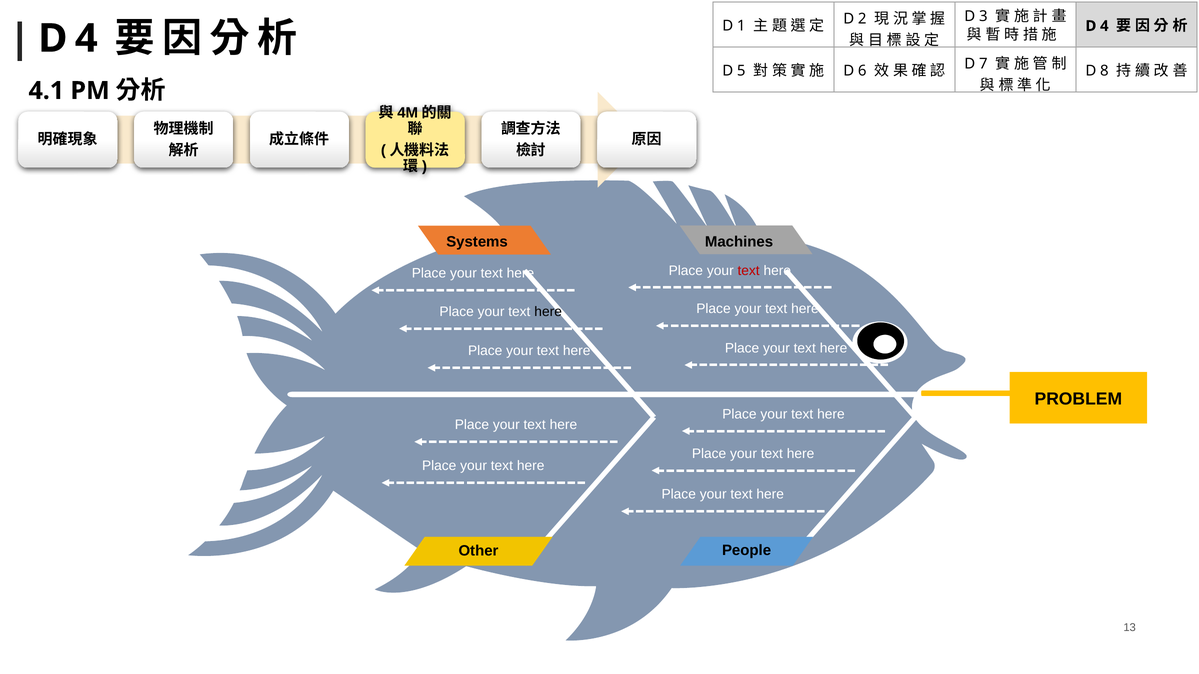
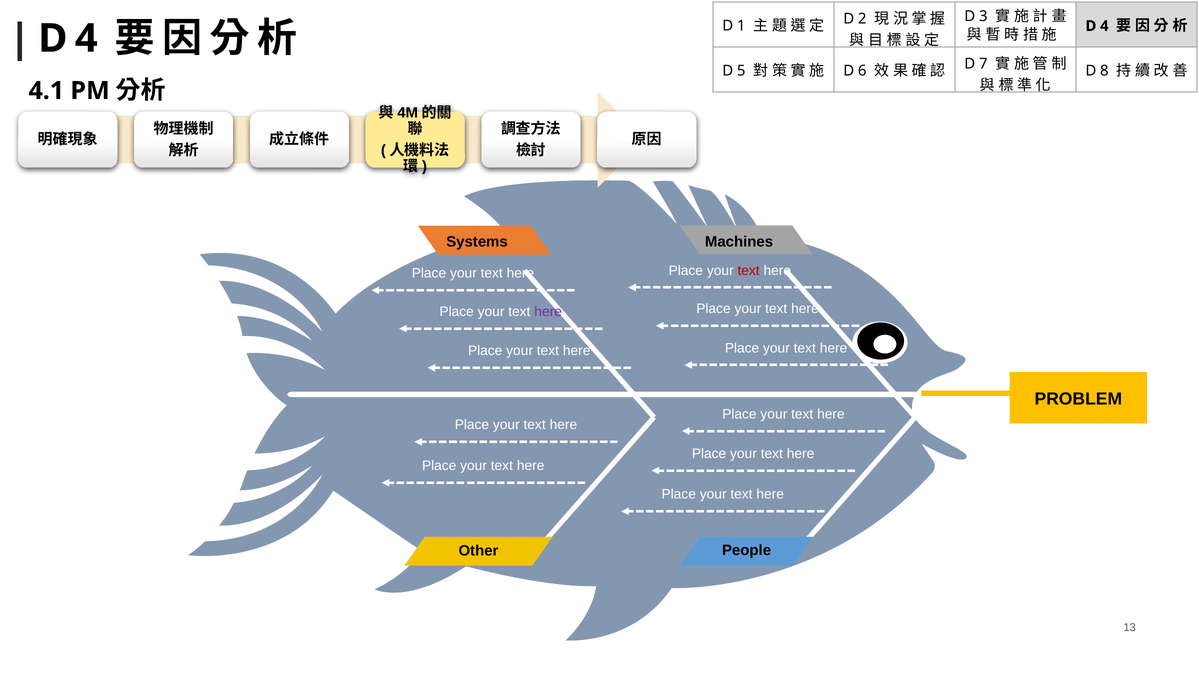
here colour: black -> purple (548, 312)
